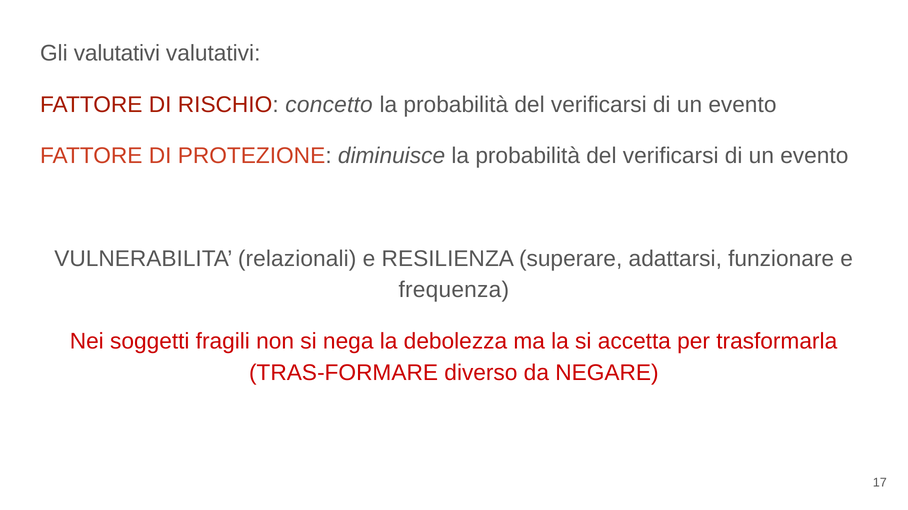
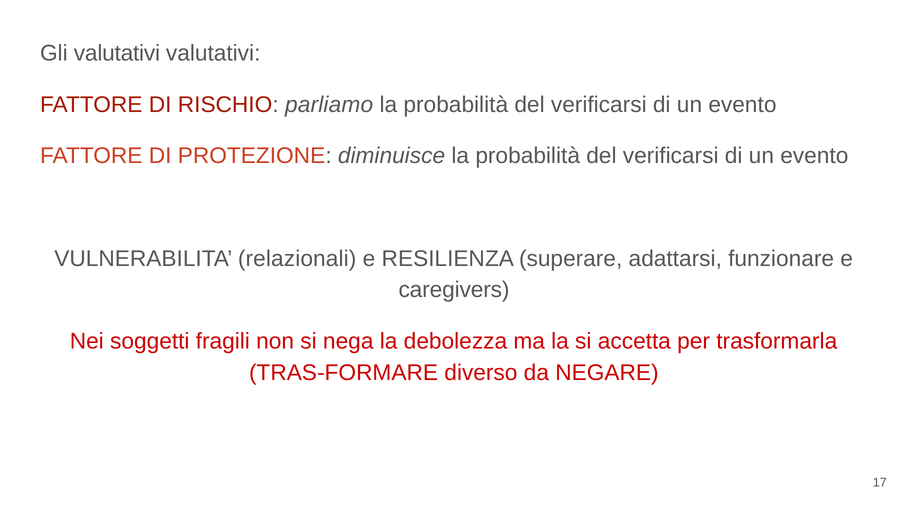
concetto: concetto -> parliamo (329, 105)
frequenza: frequenza -> caregivers (454, 290)
